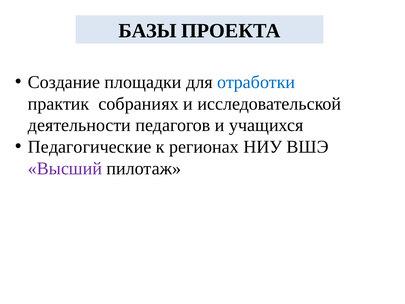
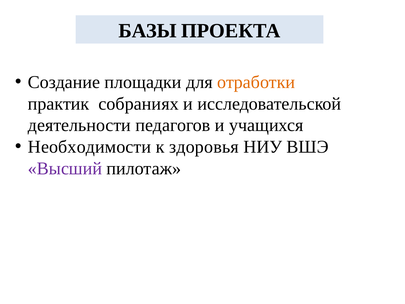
отработки colour: blue -> orange (256, 82)
Педагогические: Педагогические -> Необходимости (90, 147)
регионах: регионах -> здоровья (204, 147)
